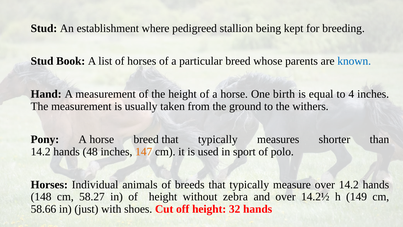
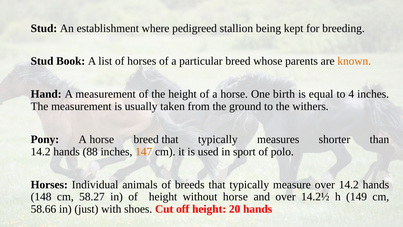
known colour: blue -> orange (354, 61)
48: 48 -> 88 (90, 151)
without zebra: zebra -> horse (235, 197)
32: 32 -> 20 (235, 209)
